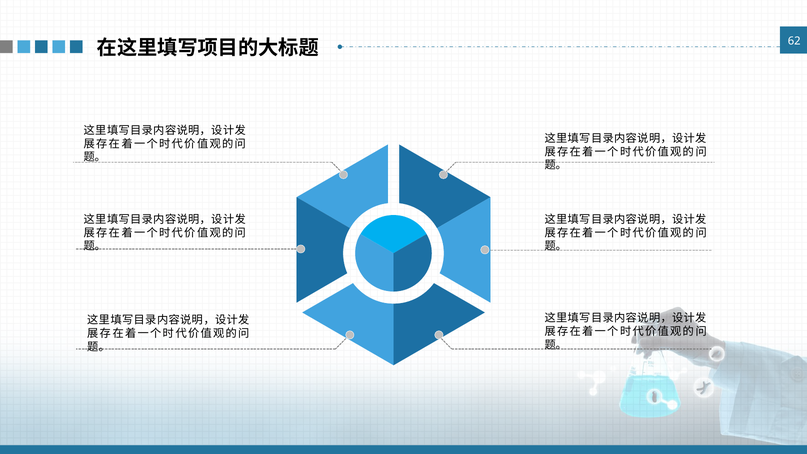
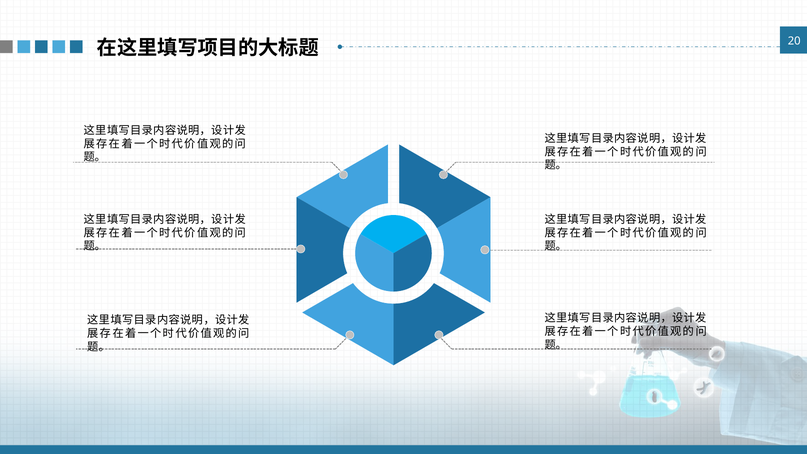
62: 62 -> 20 (794, 41)
